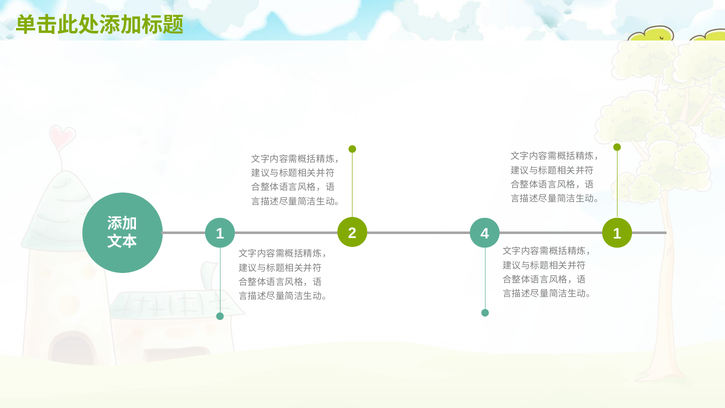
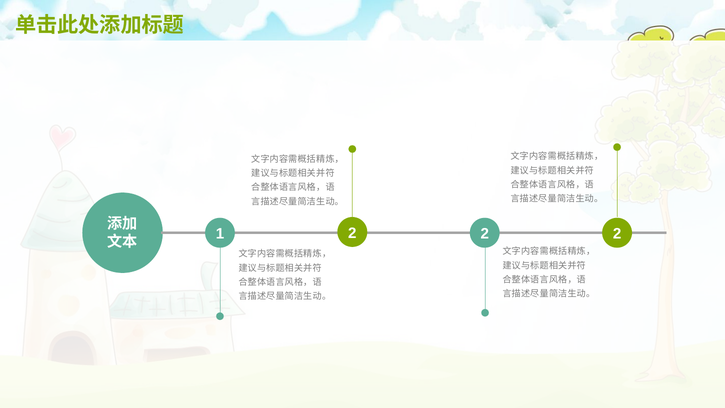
1: 1 -> 2 (617, 234)
1 4: 4 -> 2 (485, 234)
